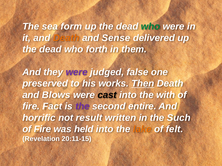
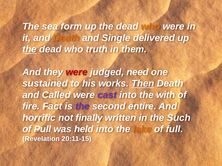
who colour: green -> orange (151, 27)
Sense: Sense -> Single (116, 38)
the underline: none -> present (29, 49)
forth: forth -> truth (97, 49)
were colour: purple -> red (77, 72)
false: false -> need (138, 72)
preserved: preserved -> sustained (45, 84)
Blows: Blows -> Called (56, 95)
cast colour: black -> purple (107, 95)
result: result -> finally (89, 118)
Fire: Fire -> Pull (42, 130)
felt: felt -> full (175, 130)
